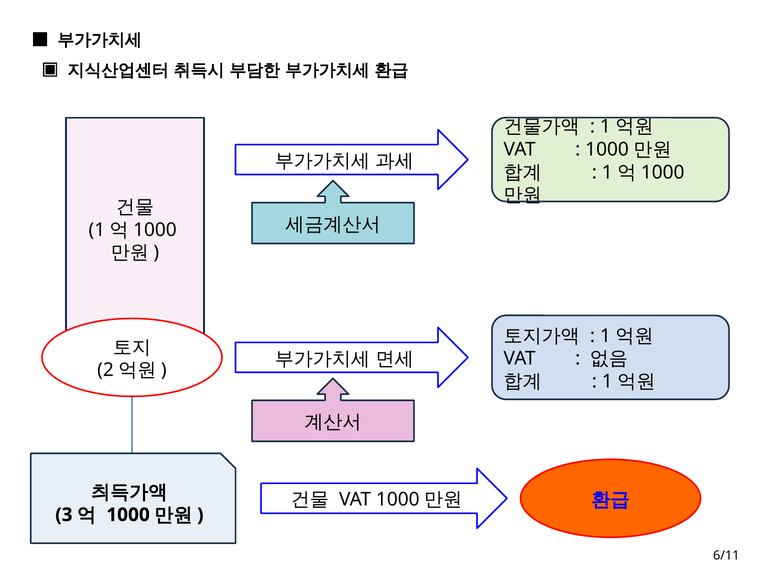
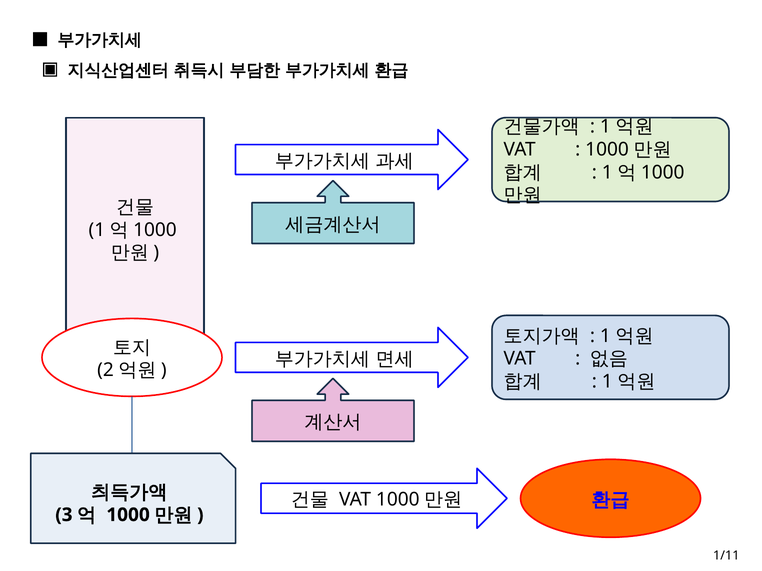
6/11: 6/11 -> 1/11 (726, 556)
